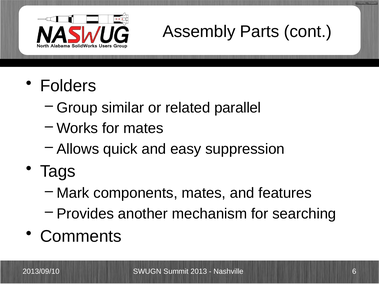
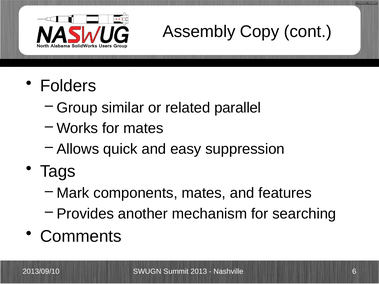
Parts: Parts -> Copy (260, 32)
